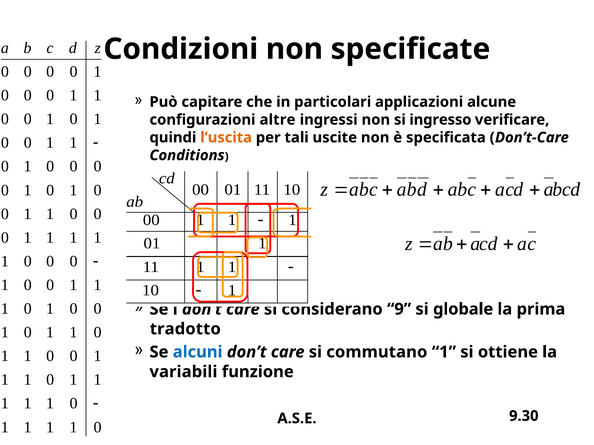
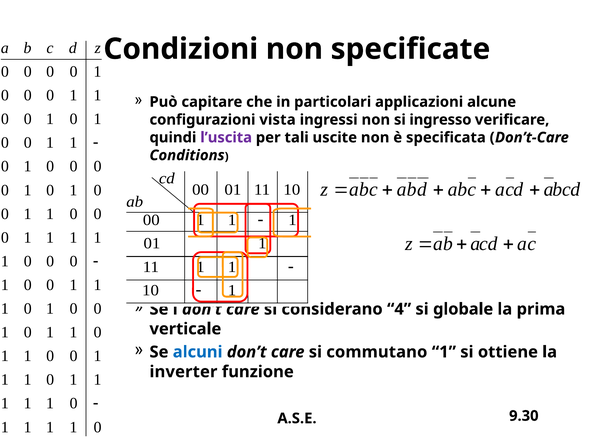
altre: altre -> vista (277, 120)
l’uscita colour: orange -> purple (226, 138)
9: 9 -> 4 (399, 309)
tradotto: tradotto -> verticale (185, 329)
variabili: variabili -> inverter (183, 372)
